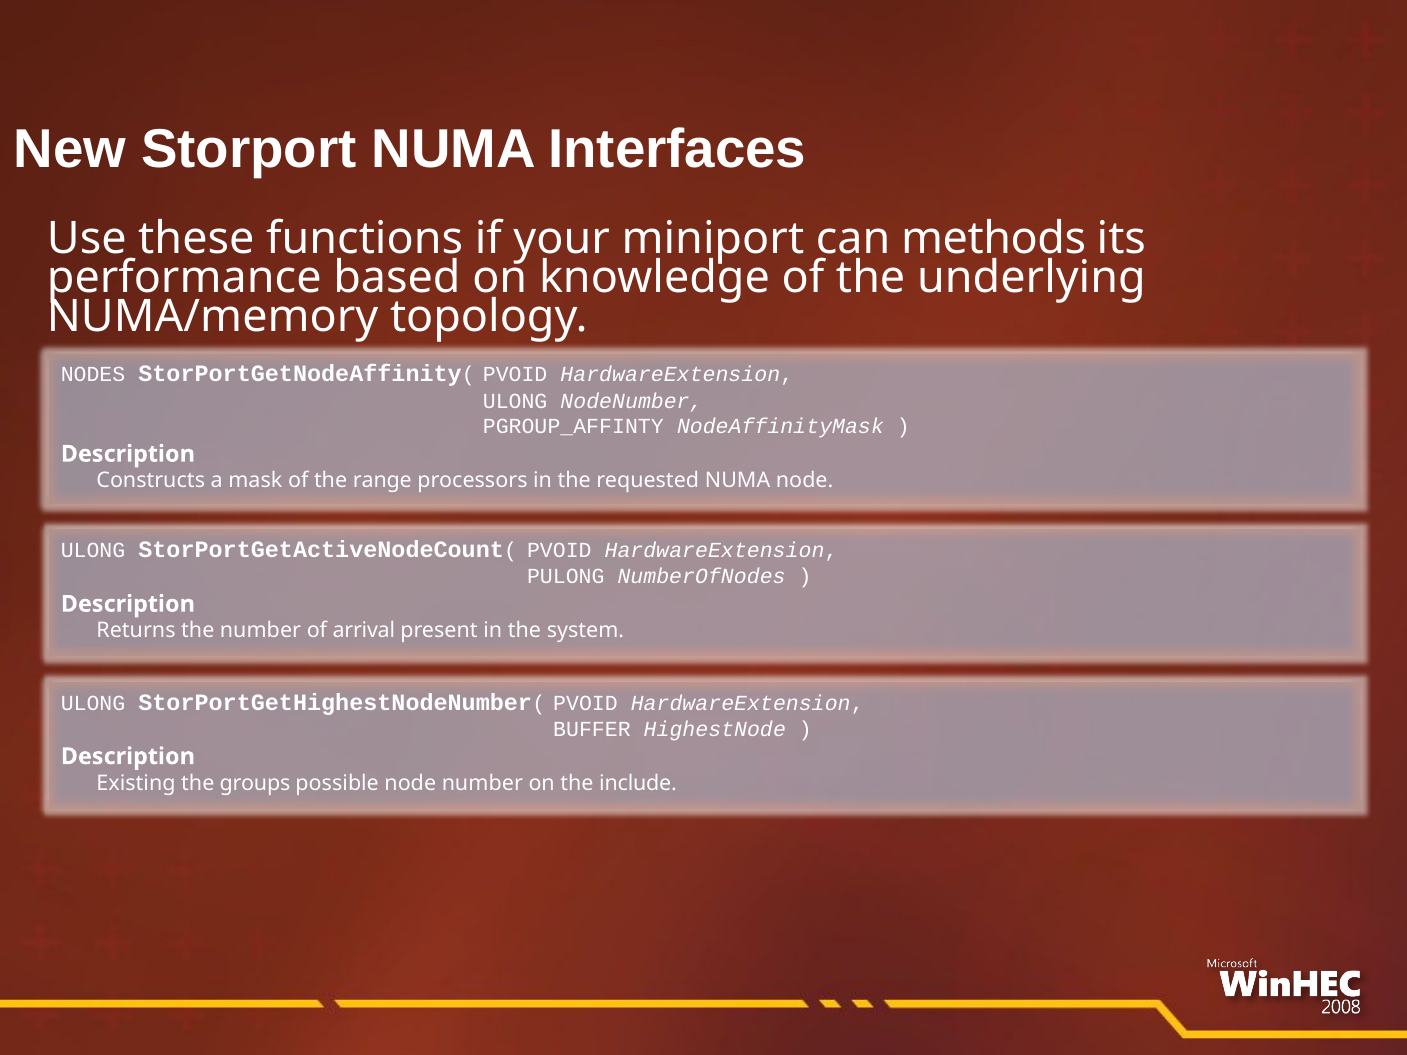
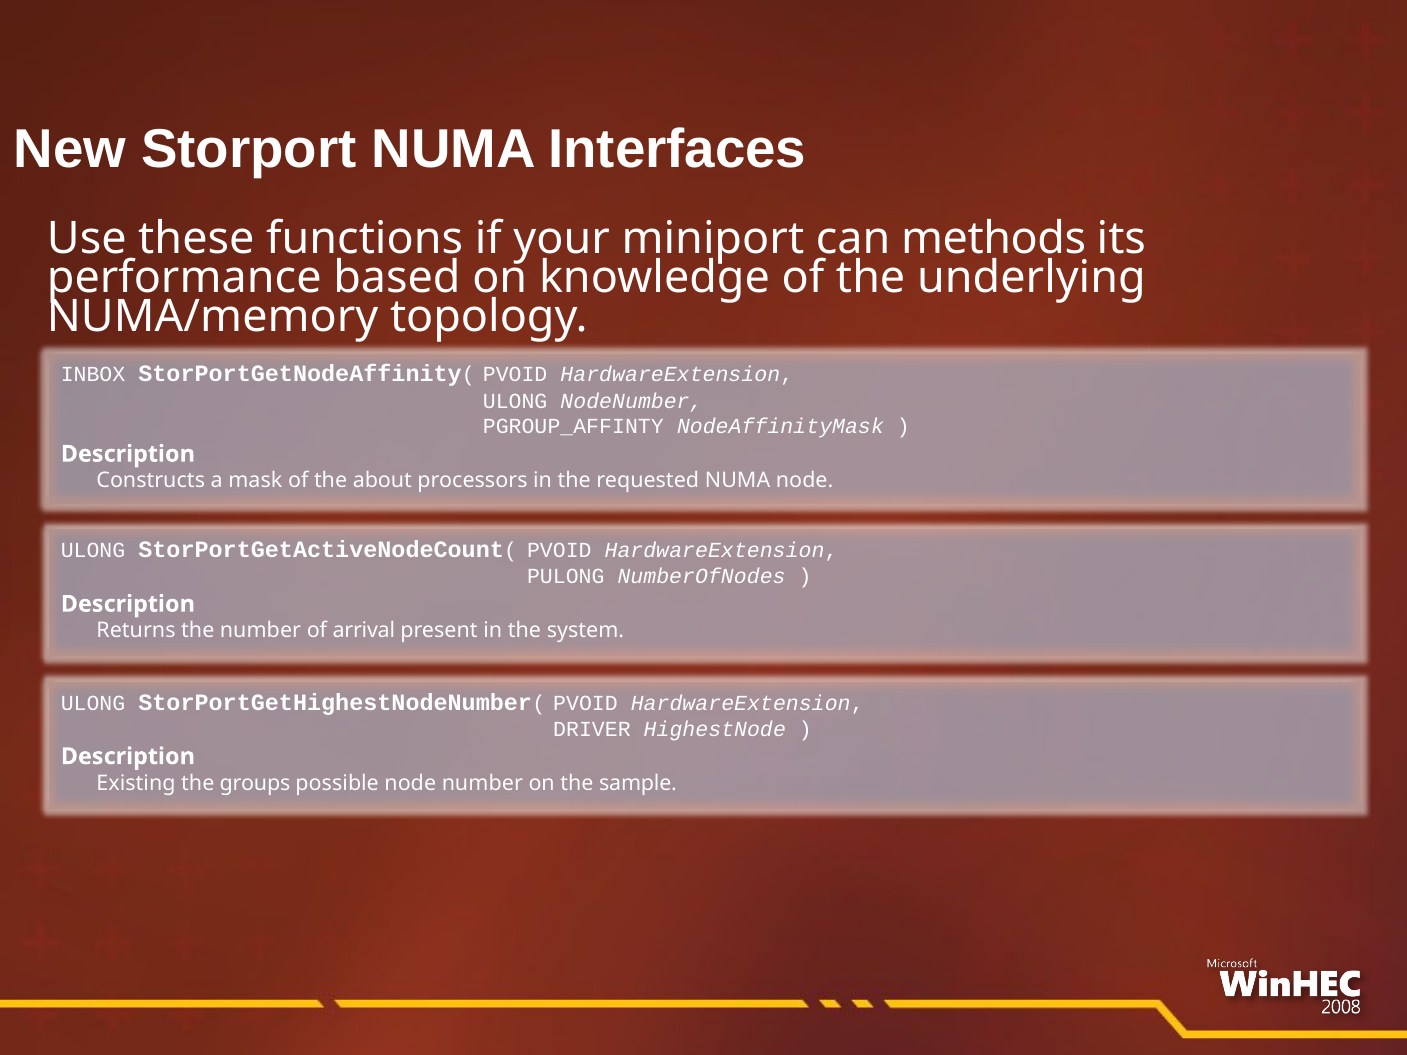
NODES: NODES -> INBOX (93, 375)
range: range -> about (382, 481)
BUFFER: BUFFER -> DRIVER (592, 729)
include: include -> sample (638, 783)
